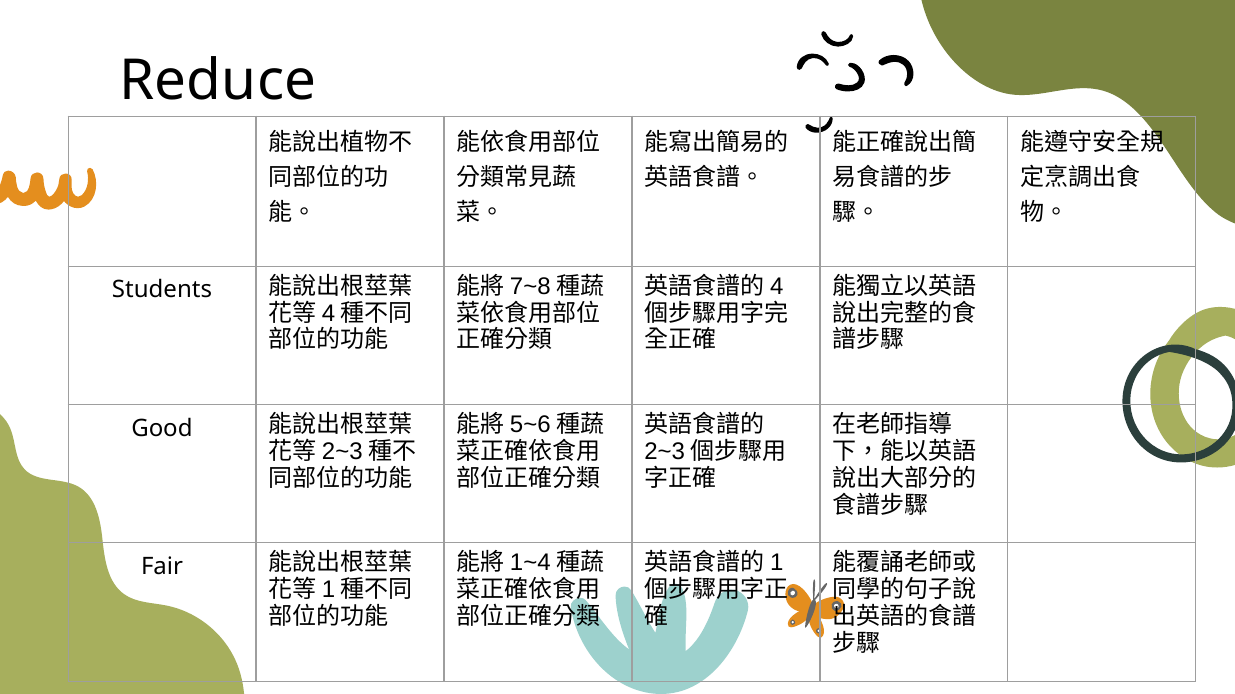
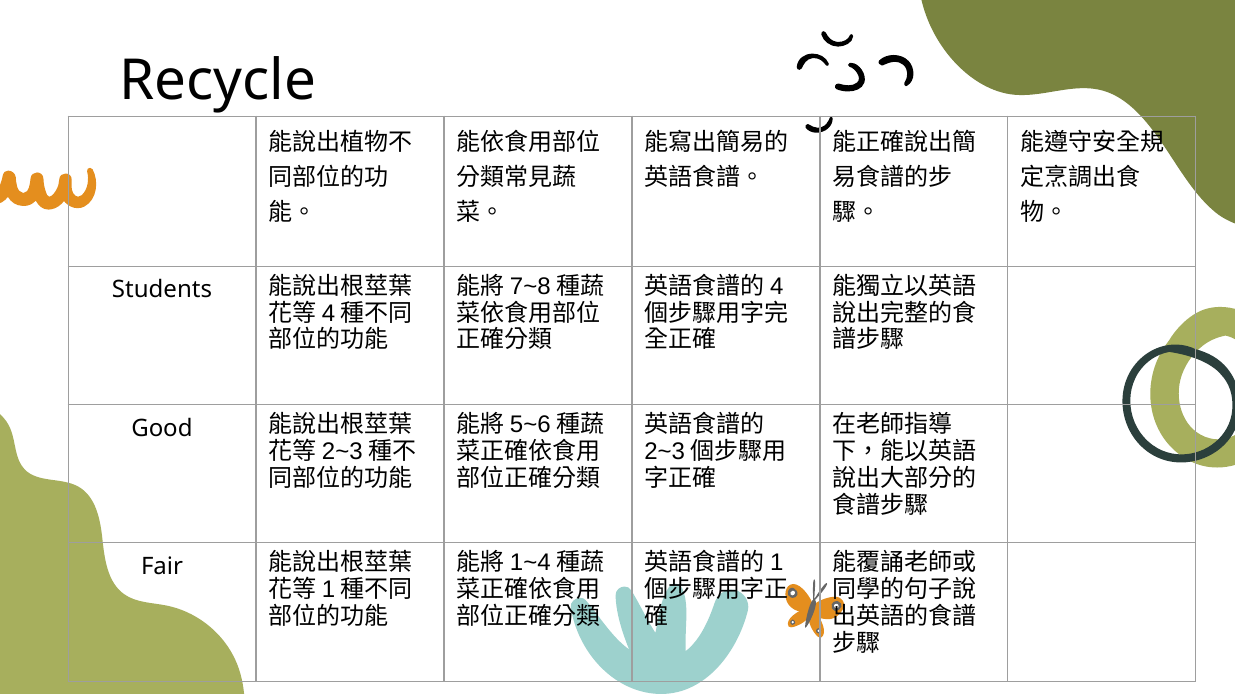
Reduce: Reduce -> Recycle (218, 81)
